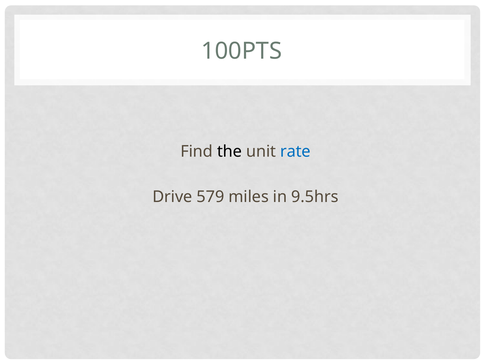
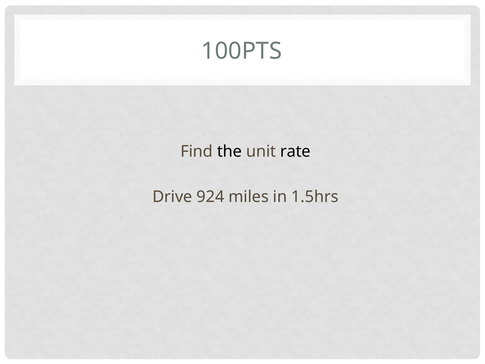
rate colour: blue -> black (296, 151)
579: 579 -> 924 (210, 197)
9.5hrs: 9.5hrs -> 1.5hrs (315, 197)
